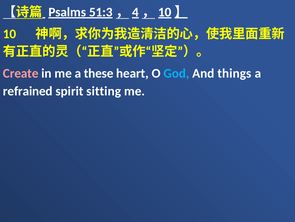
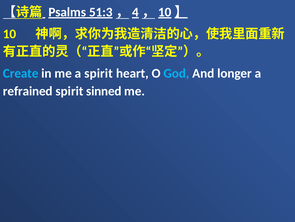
Create colour: pink -> light blue (21, 73)
a these: these -> spirit (99, 73)
things: things -> longer (235, 73)
sitting: sitting -> sinned (104, 91)
